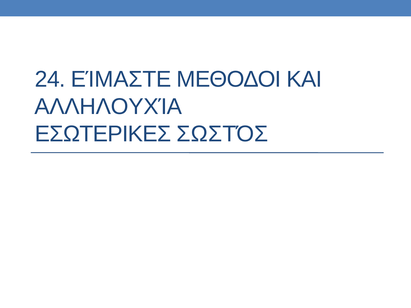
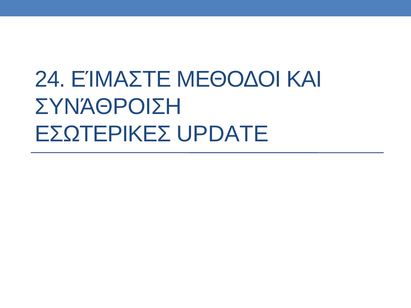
ΑΛΛΗΛΟΥΧΊΑ: ΑΛΛΗΛΟΥΧΊΑ -> ΣΥΝΆΘΡΟΙΣΗ (108, 107)
ΣΩΣΤΌΣ: ΣΩΣΤΌΣ -> UPDATE (223, 134)
